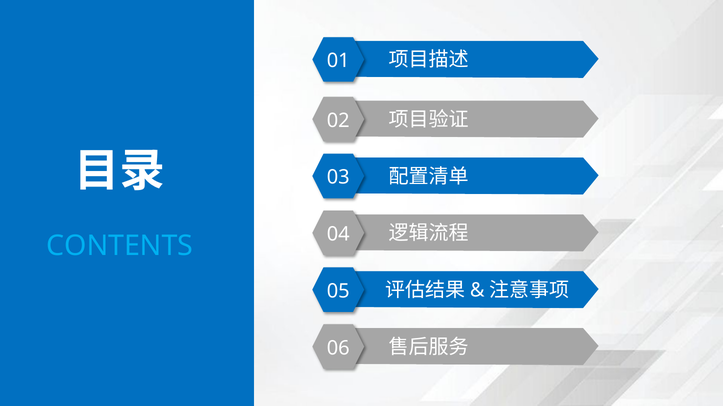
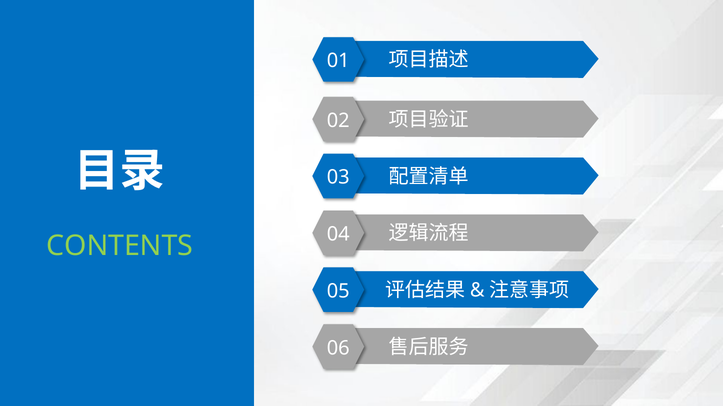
CONTENTS colour: light blue -> light green (120, 246)
